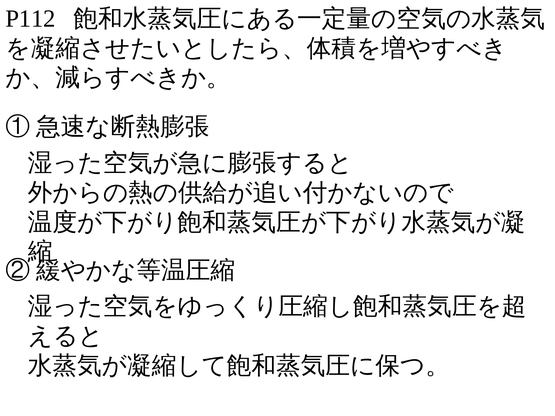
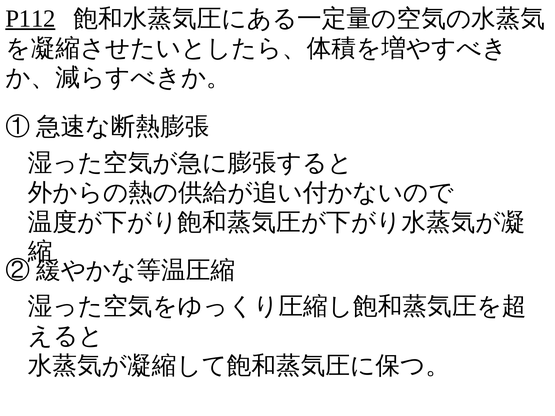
P112 underline: none -> present (30, 19)
